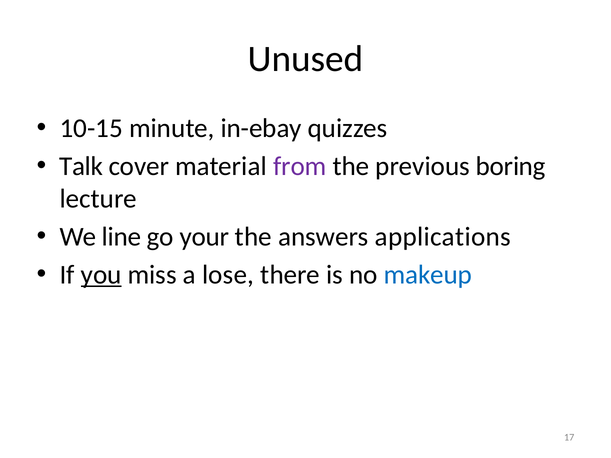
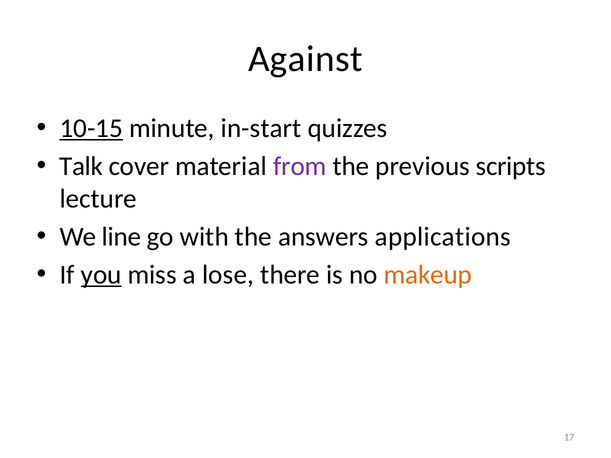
Unused: Unused -> Against (305, 59)
10-15 underline: none -> present (91, 128)
in-ebay: in-ebay -> in-start (261, 128)
boring: boring -> scripts (511, 166)
your: your -> with (204, 237)
makeup colour: blue -> orange (428, 275)
